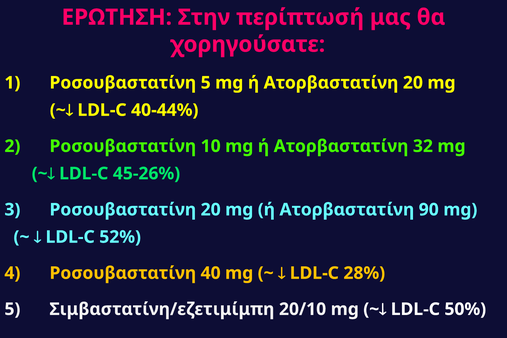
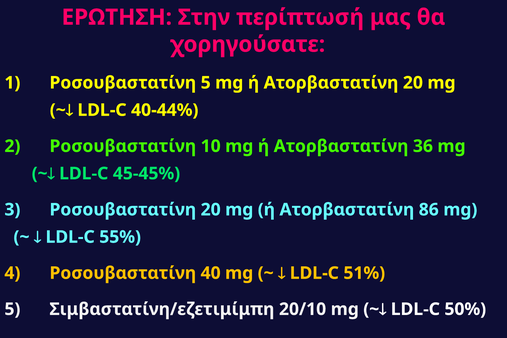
32: 32 -> 36 (423, 146)
45-26%: 45-26% -> 45-45% (146, 174)
90: 90 -> 86 (429, 210)
52%: 52% -> 55% (120, 237)
28%: 28% -> 51% (364, 273)
